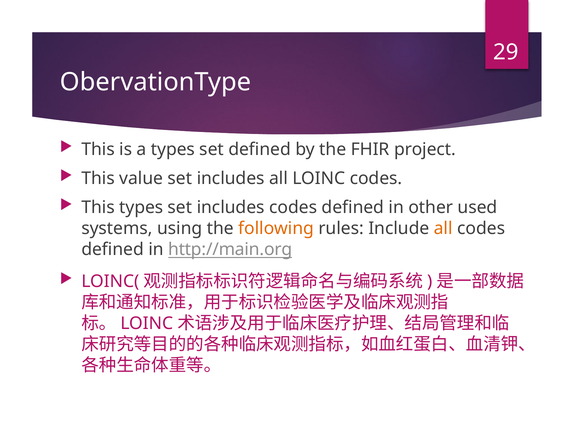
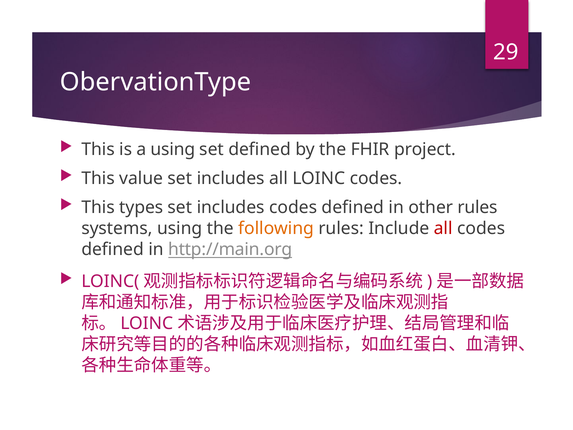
a types: types -> using (173, 149)
other used: used -> rules (478, 207)
all colour: orange -> red (443, 228)
